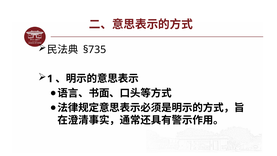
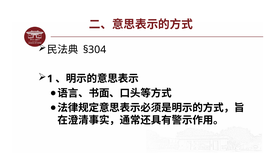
§735: §735 -> §304 (95, 50)
